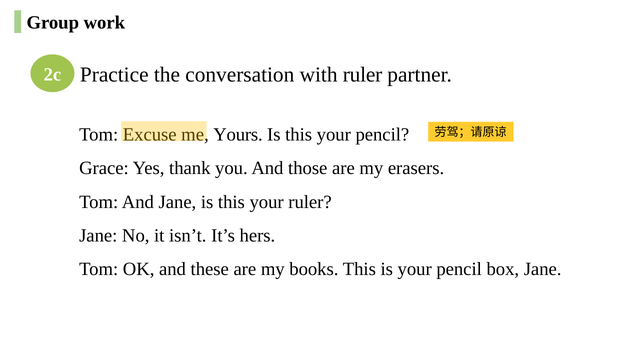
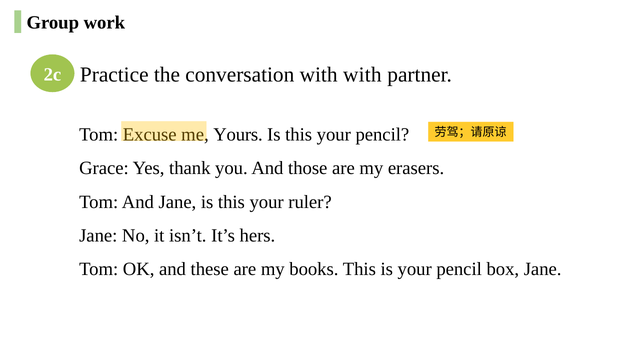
with ruler: ruler -> with (362, 75)
